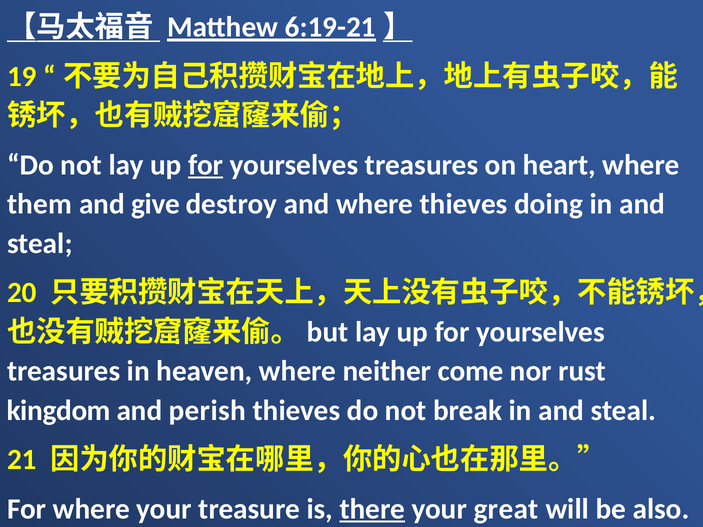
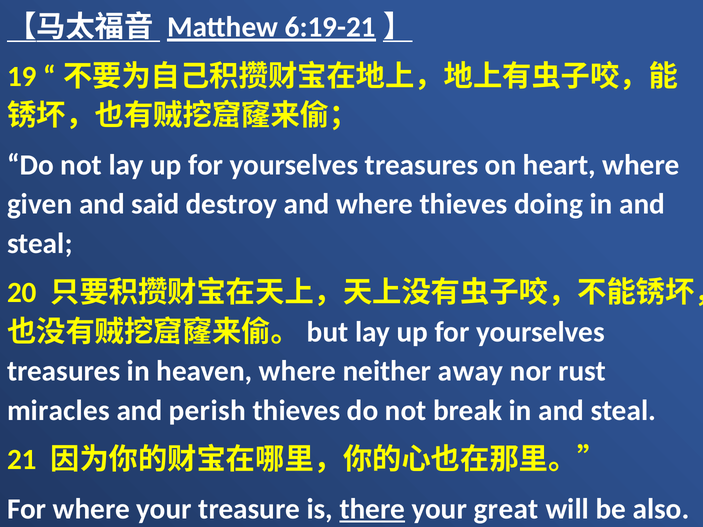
for underline: present -> none (206, 165)
them: them -> given (40, 204)
give: give -> said (155, 204)
come: come -> away (470, 372)
kingdom: kingdom -> miracles (58, 411)
